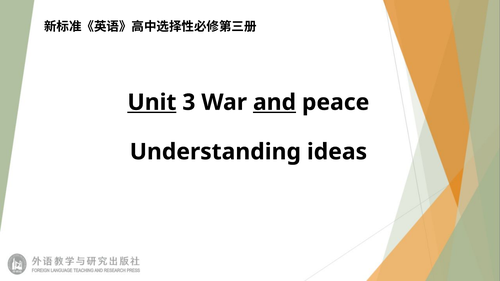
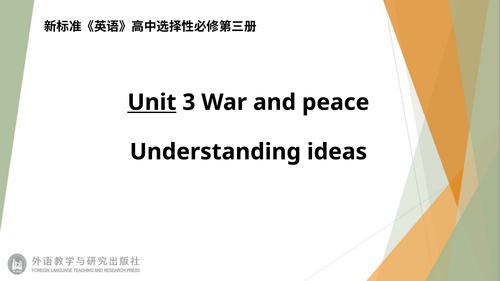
and underline: present -> none (275, 102)
